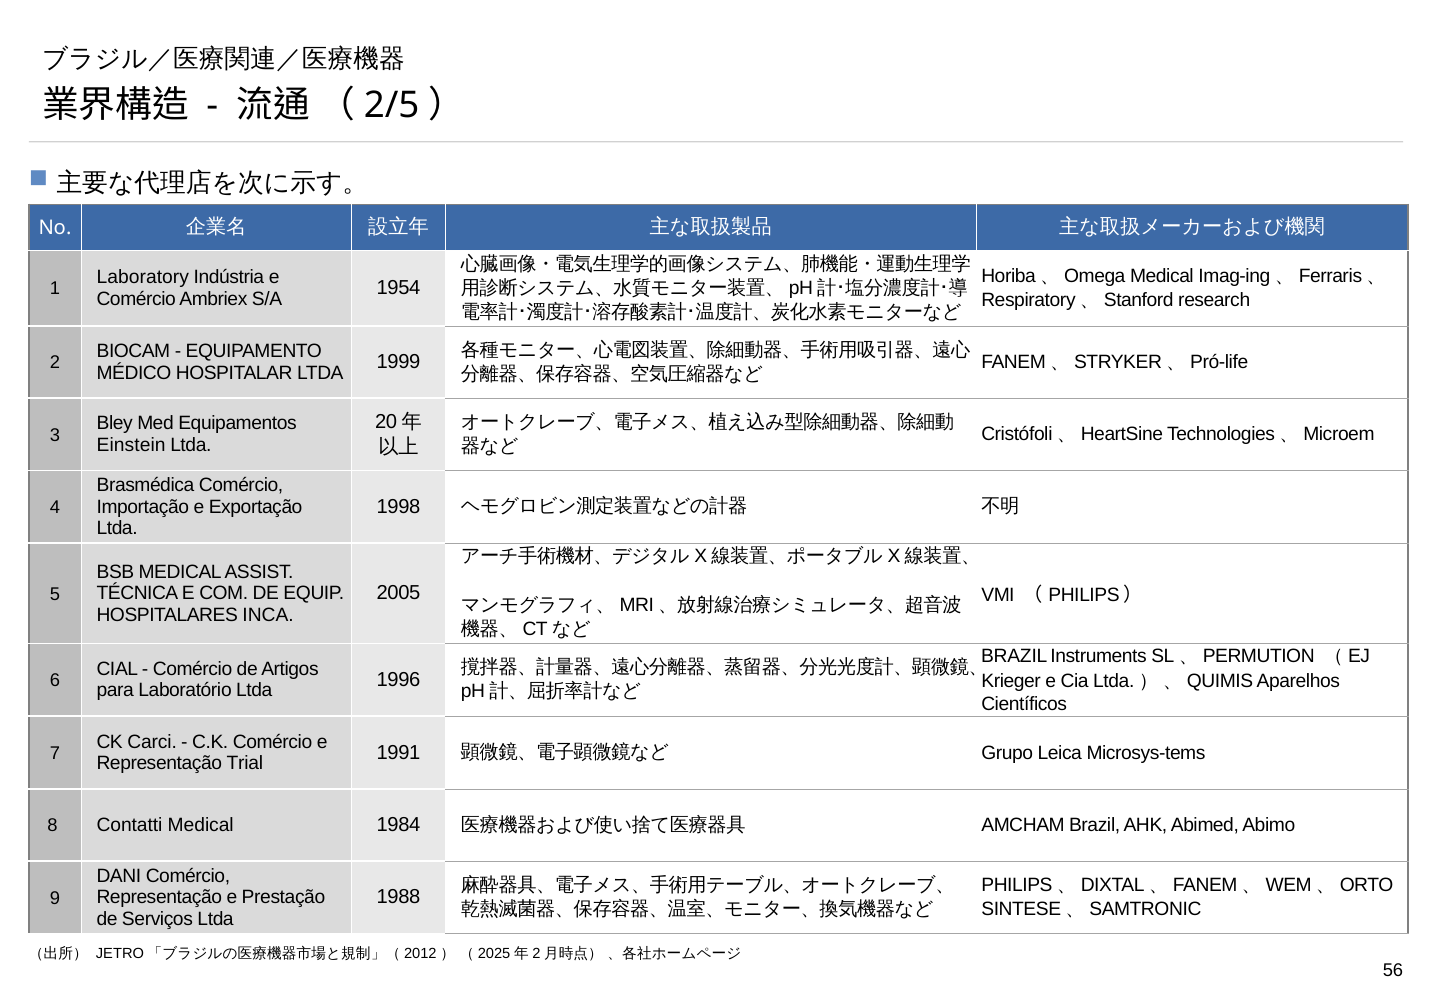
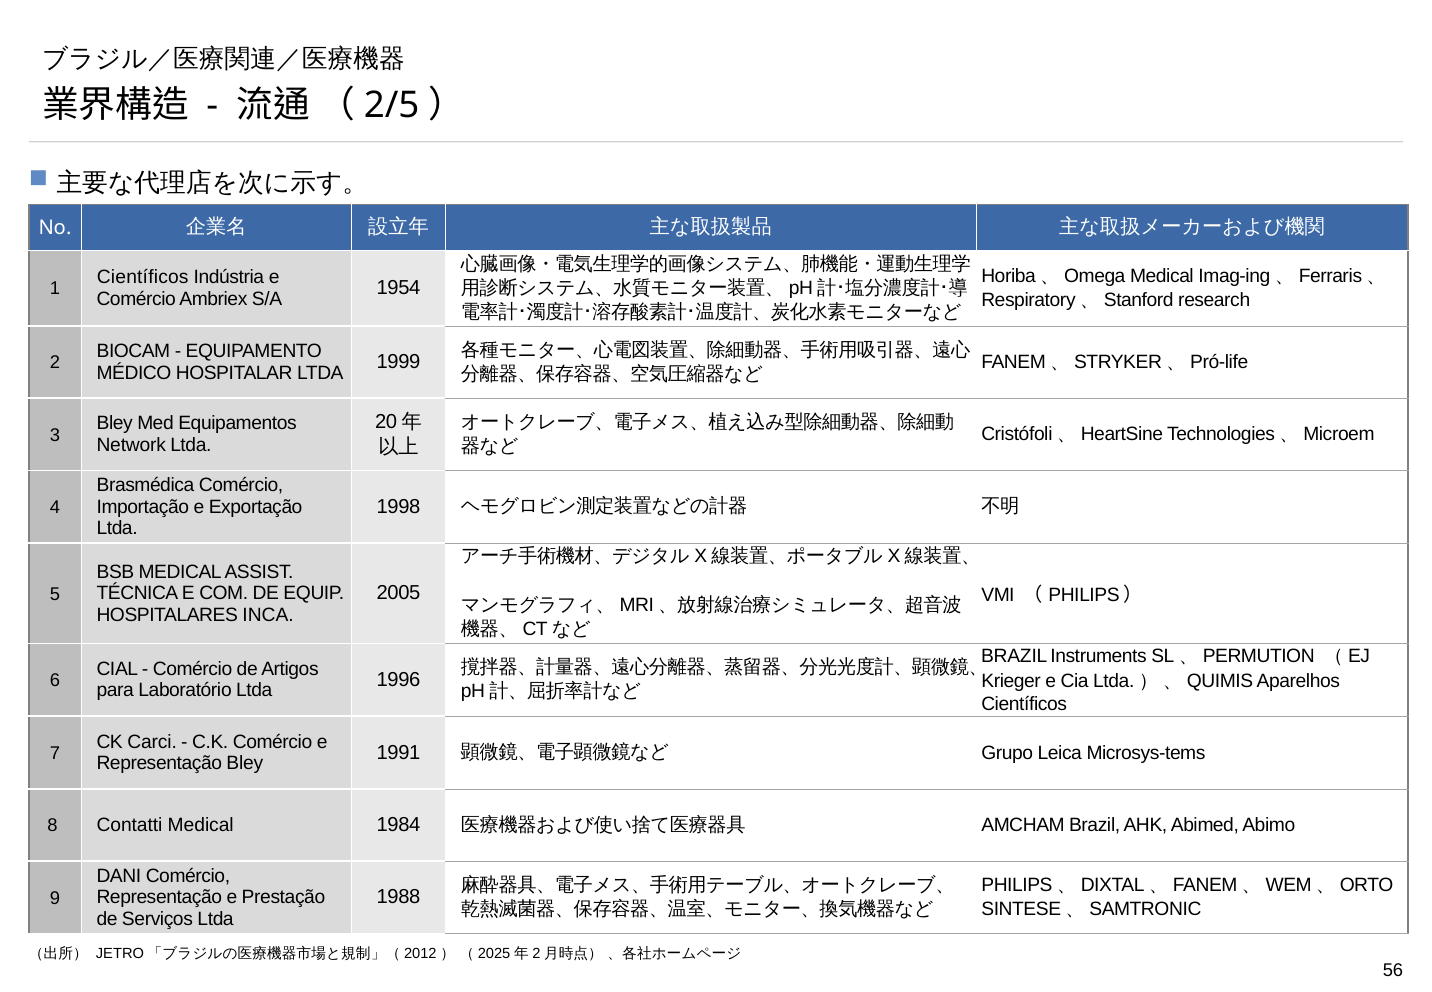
Laboratory: Laboratory -> Científicos (143, 277)
Einstein: Einstein -> Network (131, 445)
Representação Trial: Trial -> Bley (245, 763)
